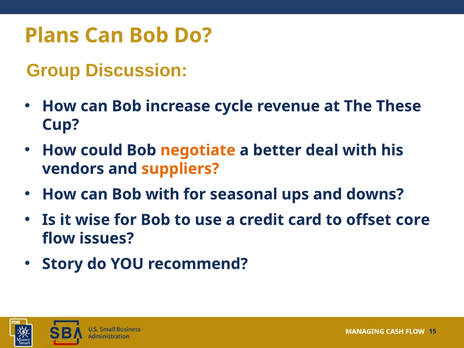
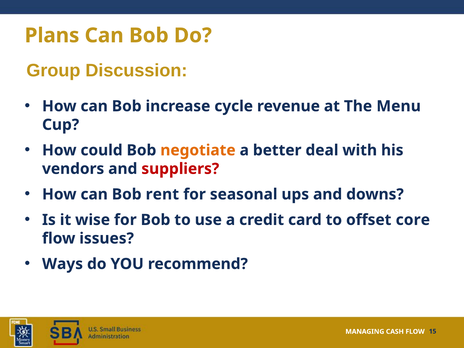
These: These -> Menu (399, 106)
suppliers colour: orange -> red (180, 169)
Bob with: with -> rent (162, 194)
Story: Story -> Ways (63, 264)
